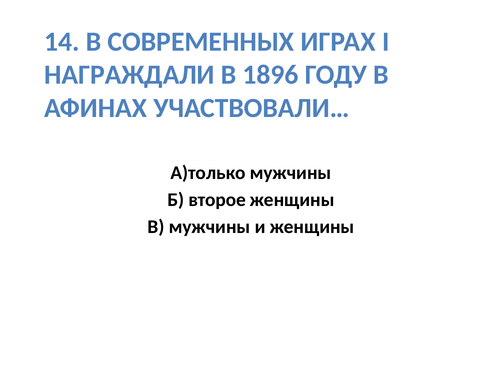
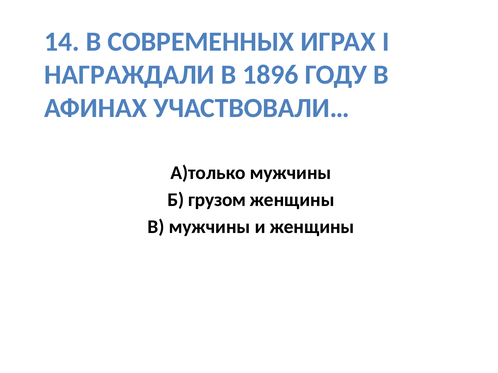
второе: второе -> грузом (217, 200)
